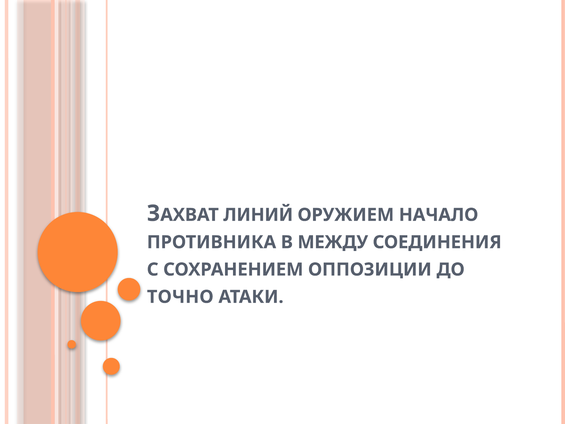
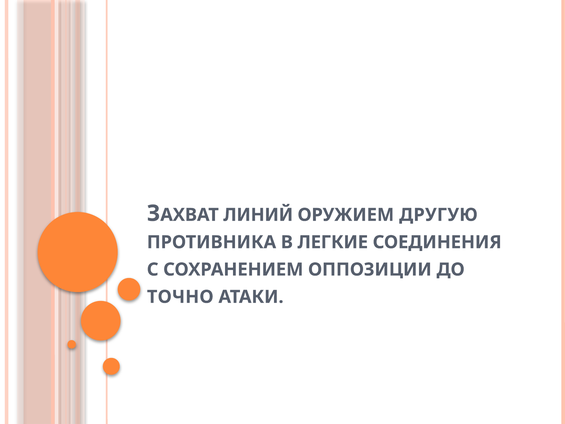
НАЧАЛО: НАЧАЛО -> ДРУГУЮ (438, 215)
МЕЖДУ: МЕЖДУ -> ЛЕГКИЕ (333, 242)
